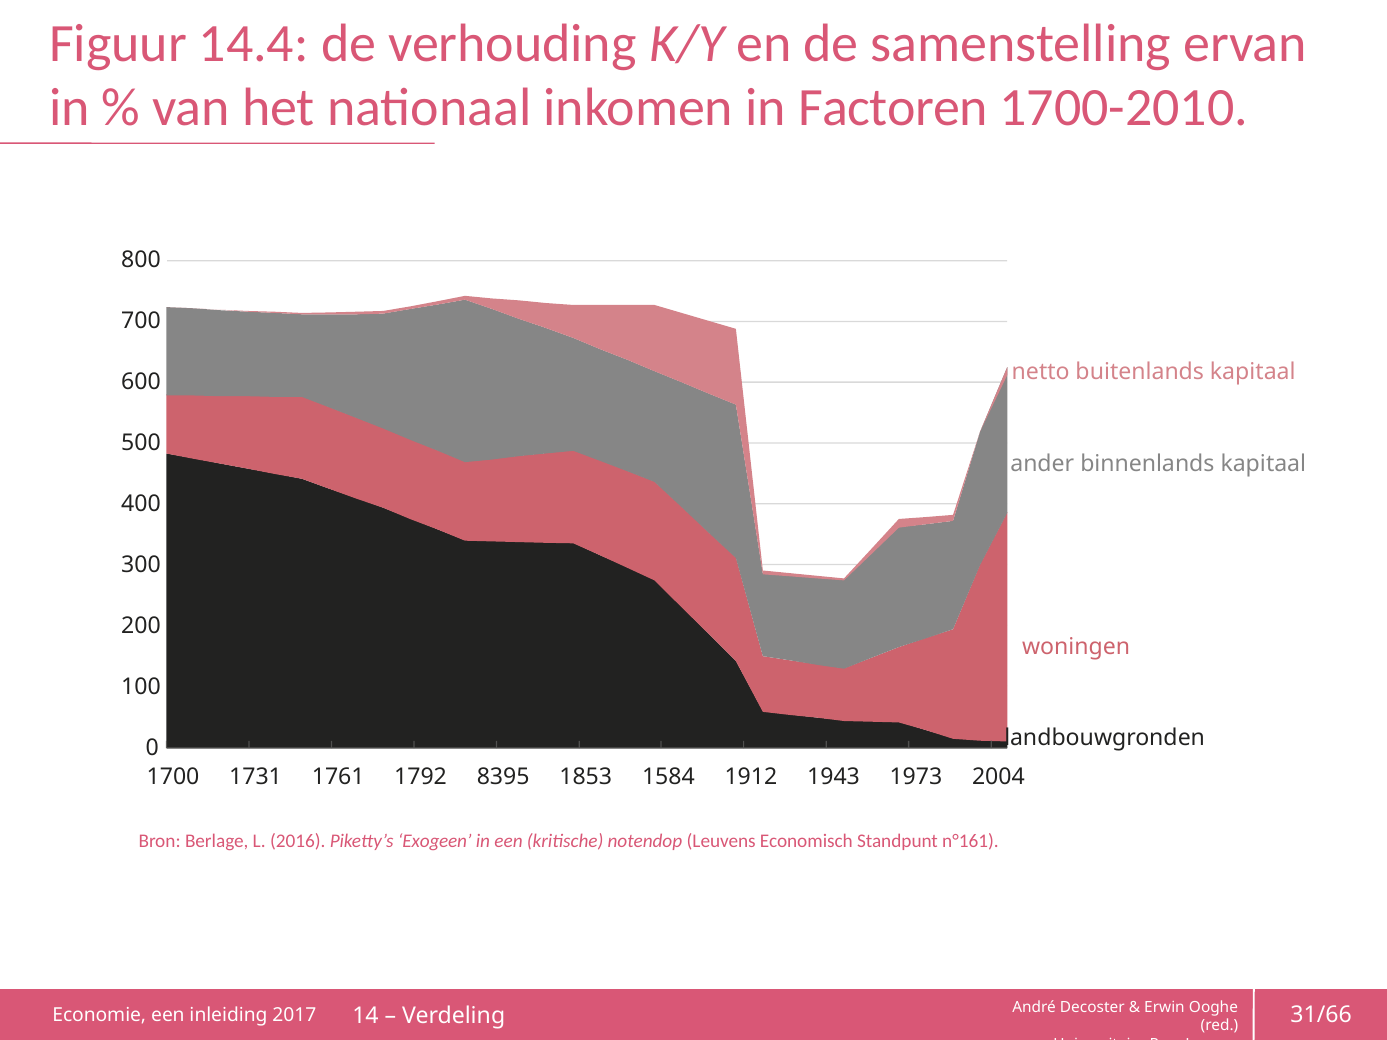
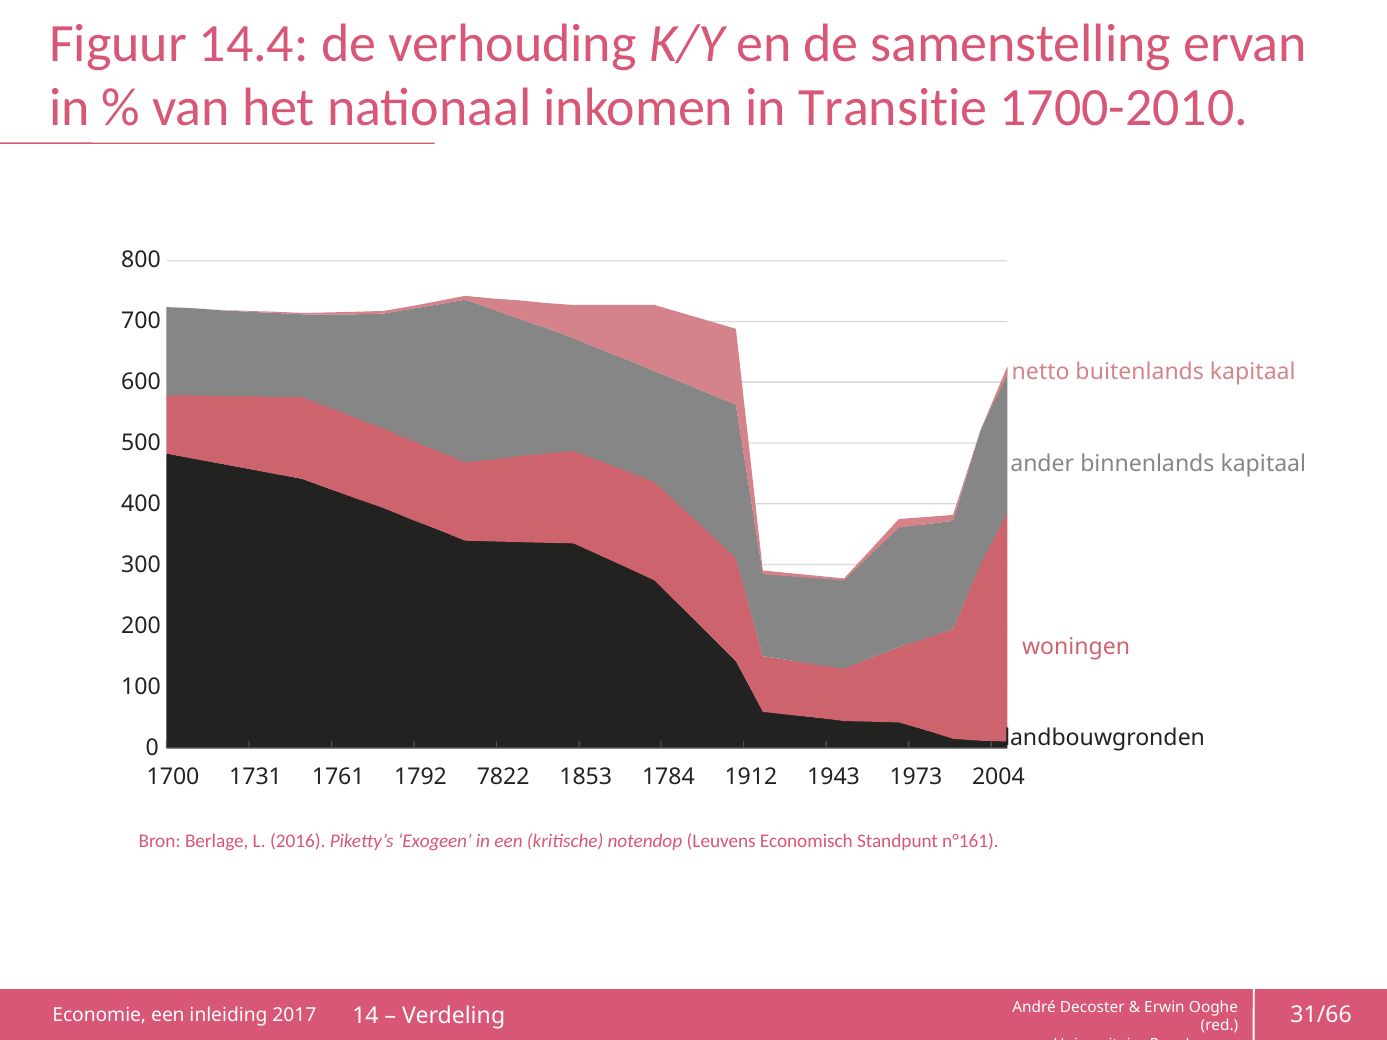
Factoren: Factoren -> Transitie (893, 108)
8395: 8395 -> 7822 (503, 778)
1584: 1584 -> 1784 (668, 778)
